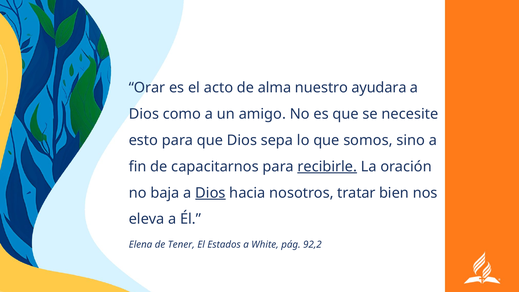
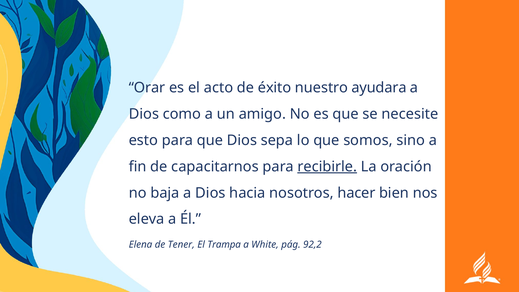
alma: alma -> éxito (275, 88)
Dios underline: present -> none (210, 193)
tratar: tratar -> hacer (356, 193)
Estados: Estados -> Trampa (224, 245)
